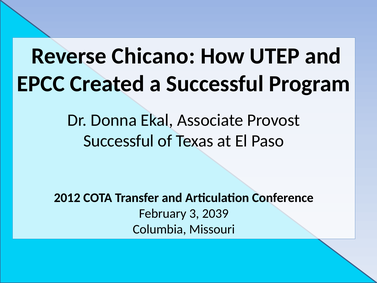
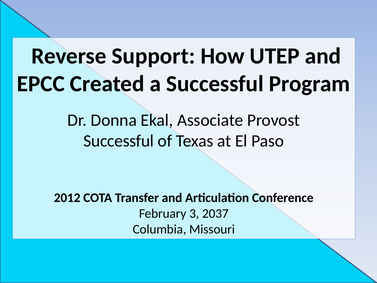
Chicano: Chicano -> Support (153, 56)
2039: 2039 -> 2037 (215, 213)
